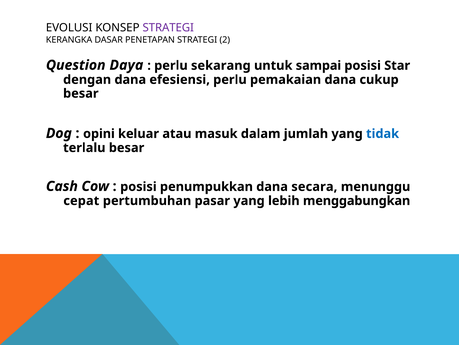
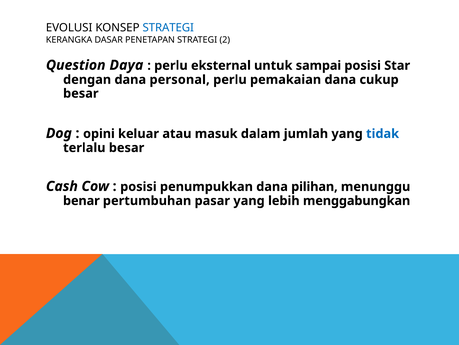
STRATEGI colour: purple -> blue (168, 28)
sekarang: sekarang -> eksternal (221, 65)
efesiensi: efesiensi -> personal (180, 79)
secara: secara -> pilihan (314, 186)
cepat: cepat -> benar (81, 200)
